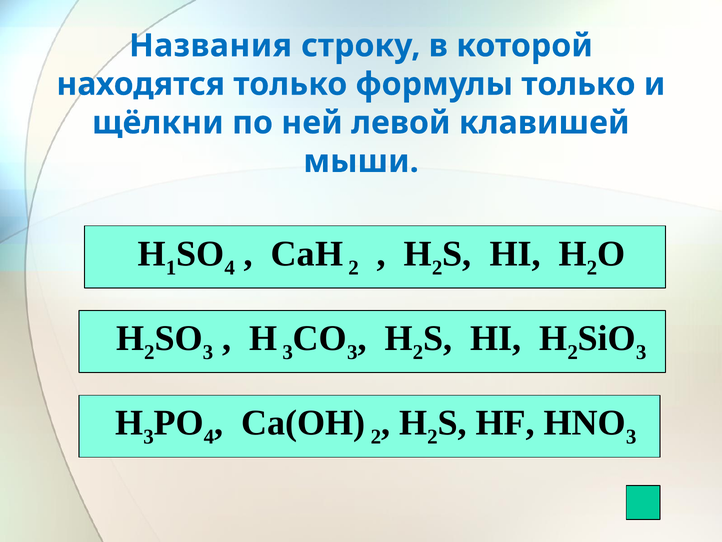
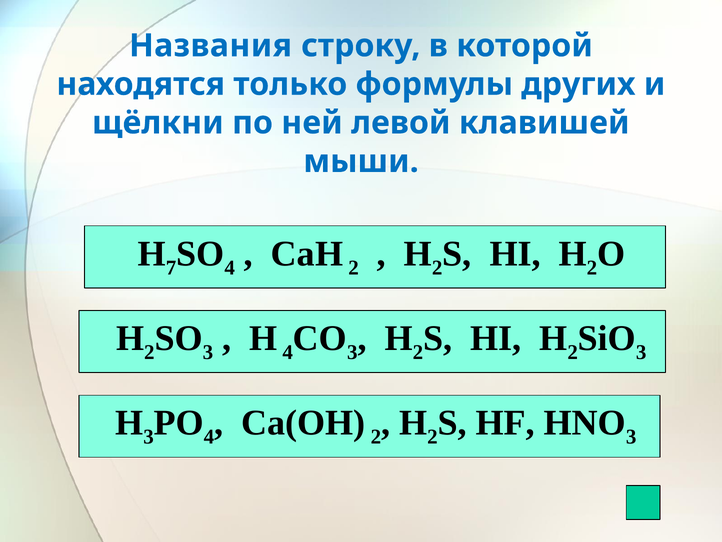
формулы только: только -> других (578, 84)
1: 1 -> 7 (171, 267)
3: 3 -> 4 (288, 352)
